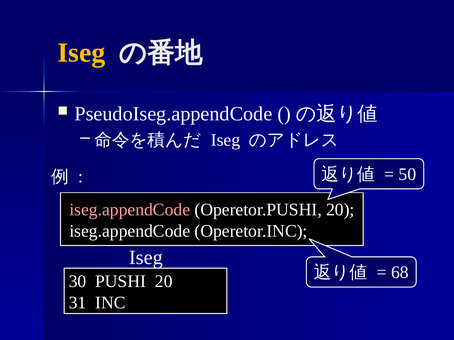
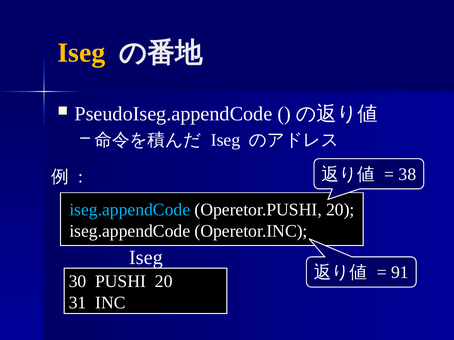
50: 50 -> 38 (407, 175)
iseg.appendCode colour: pink -> light blue (130, 210)
68: 68 -> 91 (400, 273)
